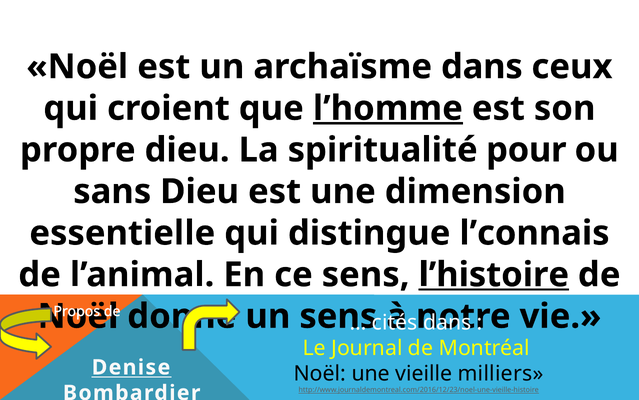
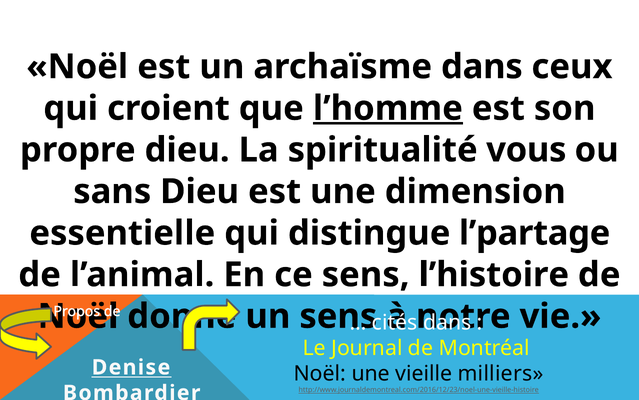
pour: pour -> vous (526, 150)
l’connais: l’connais -> l’partage (535, 233)
l’histoire underline: present -> none (494, 274)
